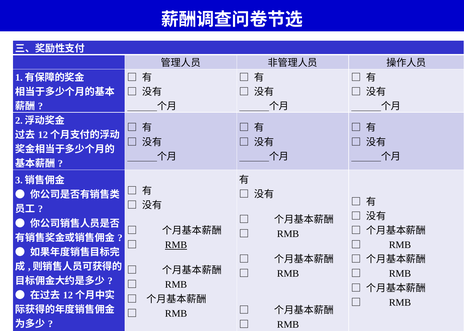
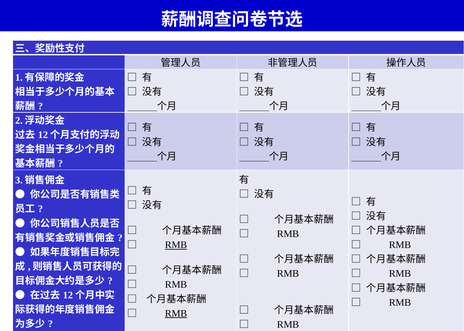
RMB underline: none -> present (176, 314)
